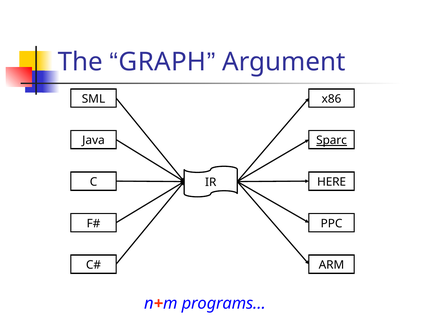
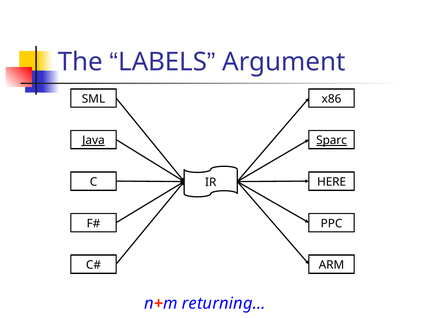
GRAPH: GRAPH -> LABELS (163, 62)
Java underline: none -> present (93, 141)
programs…: programs… -> returning… (224, 304)
